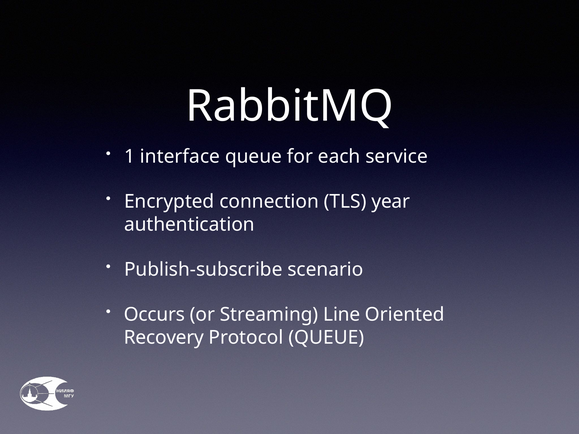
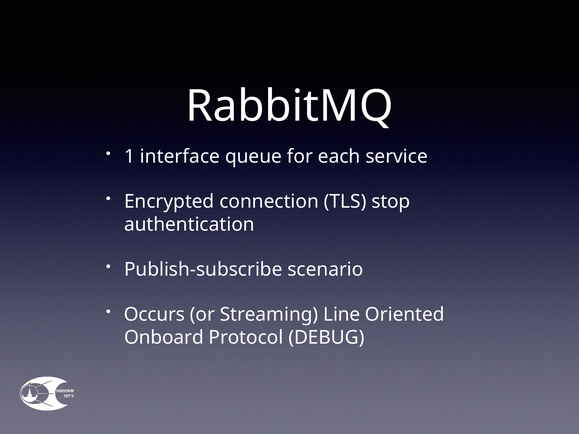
year: year -> stop (391, 202)
Recovery: Recovery -> Onboard (164, 338)
Protocol QUEUE: QUEUE -> DEBUG (326, 338)
